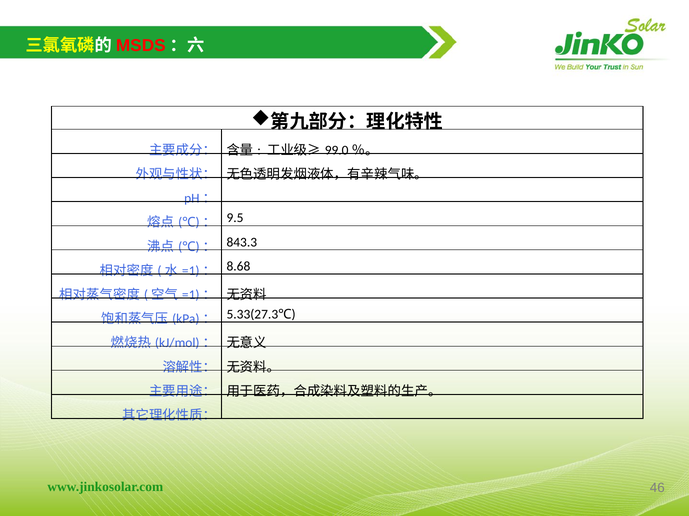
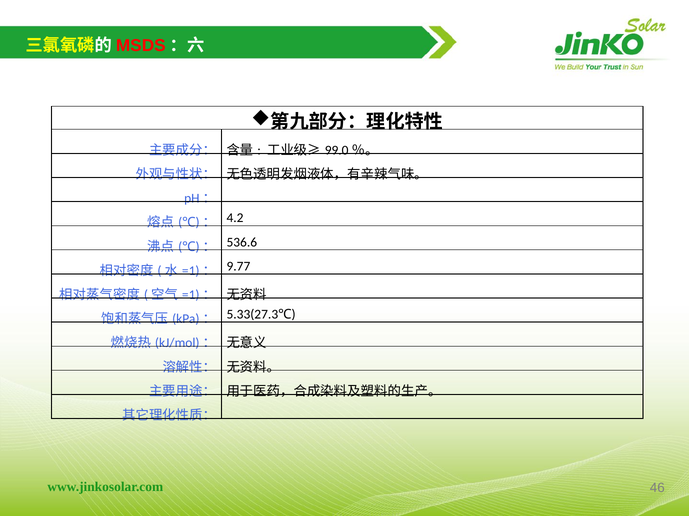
9.5: 9.5 -> 4.2 (235, 218)
843.3: 843.3 -> 536.6 (242, 242)
8.68: 8.68 -> 9.77 (238, 267)
